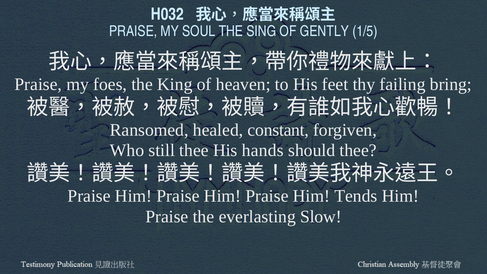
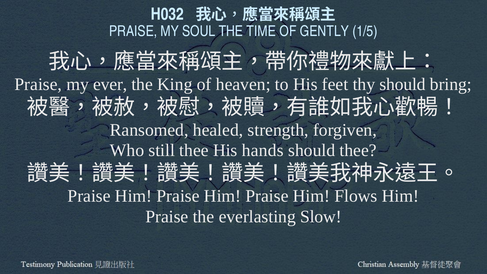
SING: SING -> TIME (261, 31)
foes: foes -> ever (110, 84)
thy failing: failing -> should (403, 84)
constant: constant -> strength (278, 130)
Tends: Tends -> Flows (356, 196)
